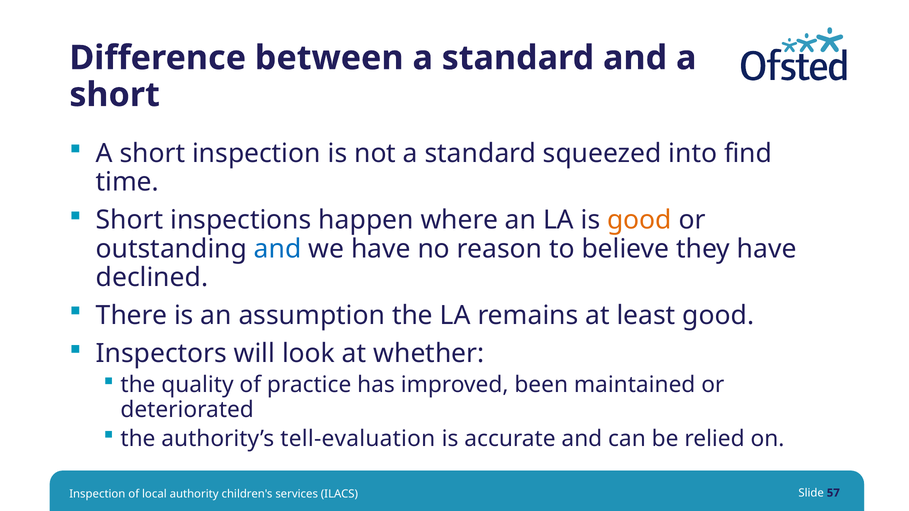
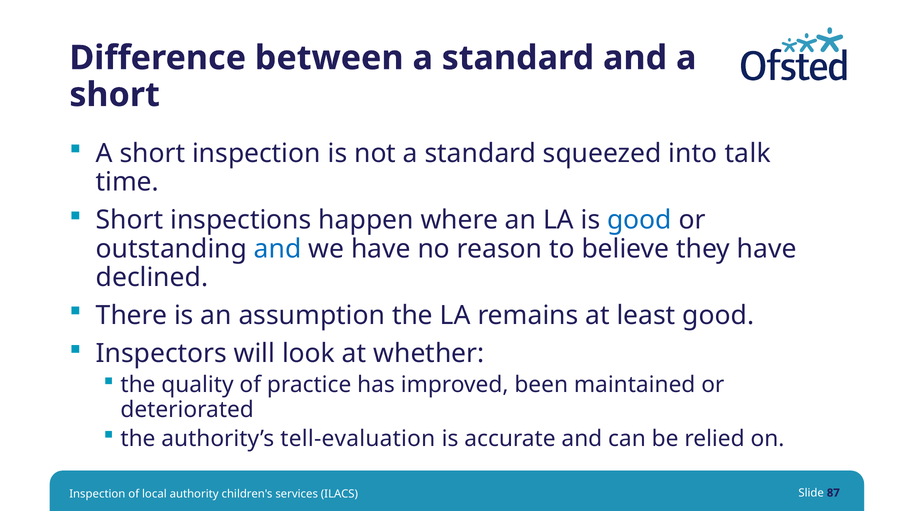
find: find -> talk (748, 154)
good colour: orange -> blue (639, 220)
57: 57 -> 87 (833, 493)
